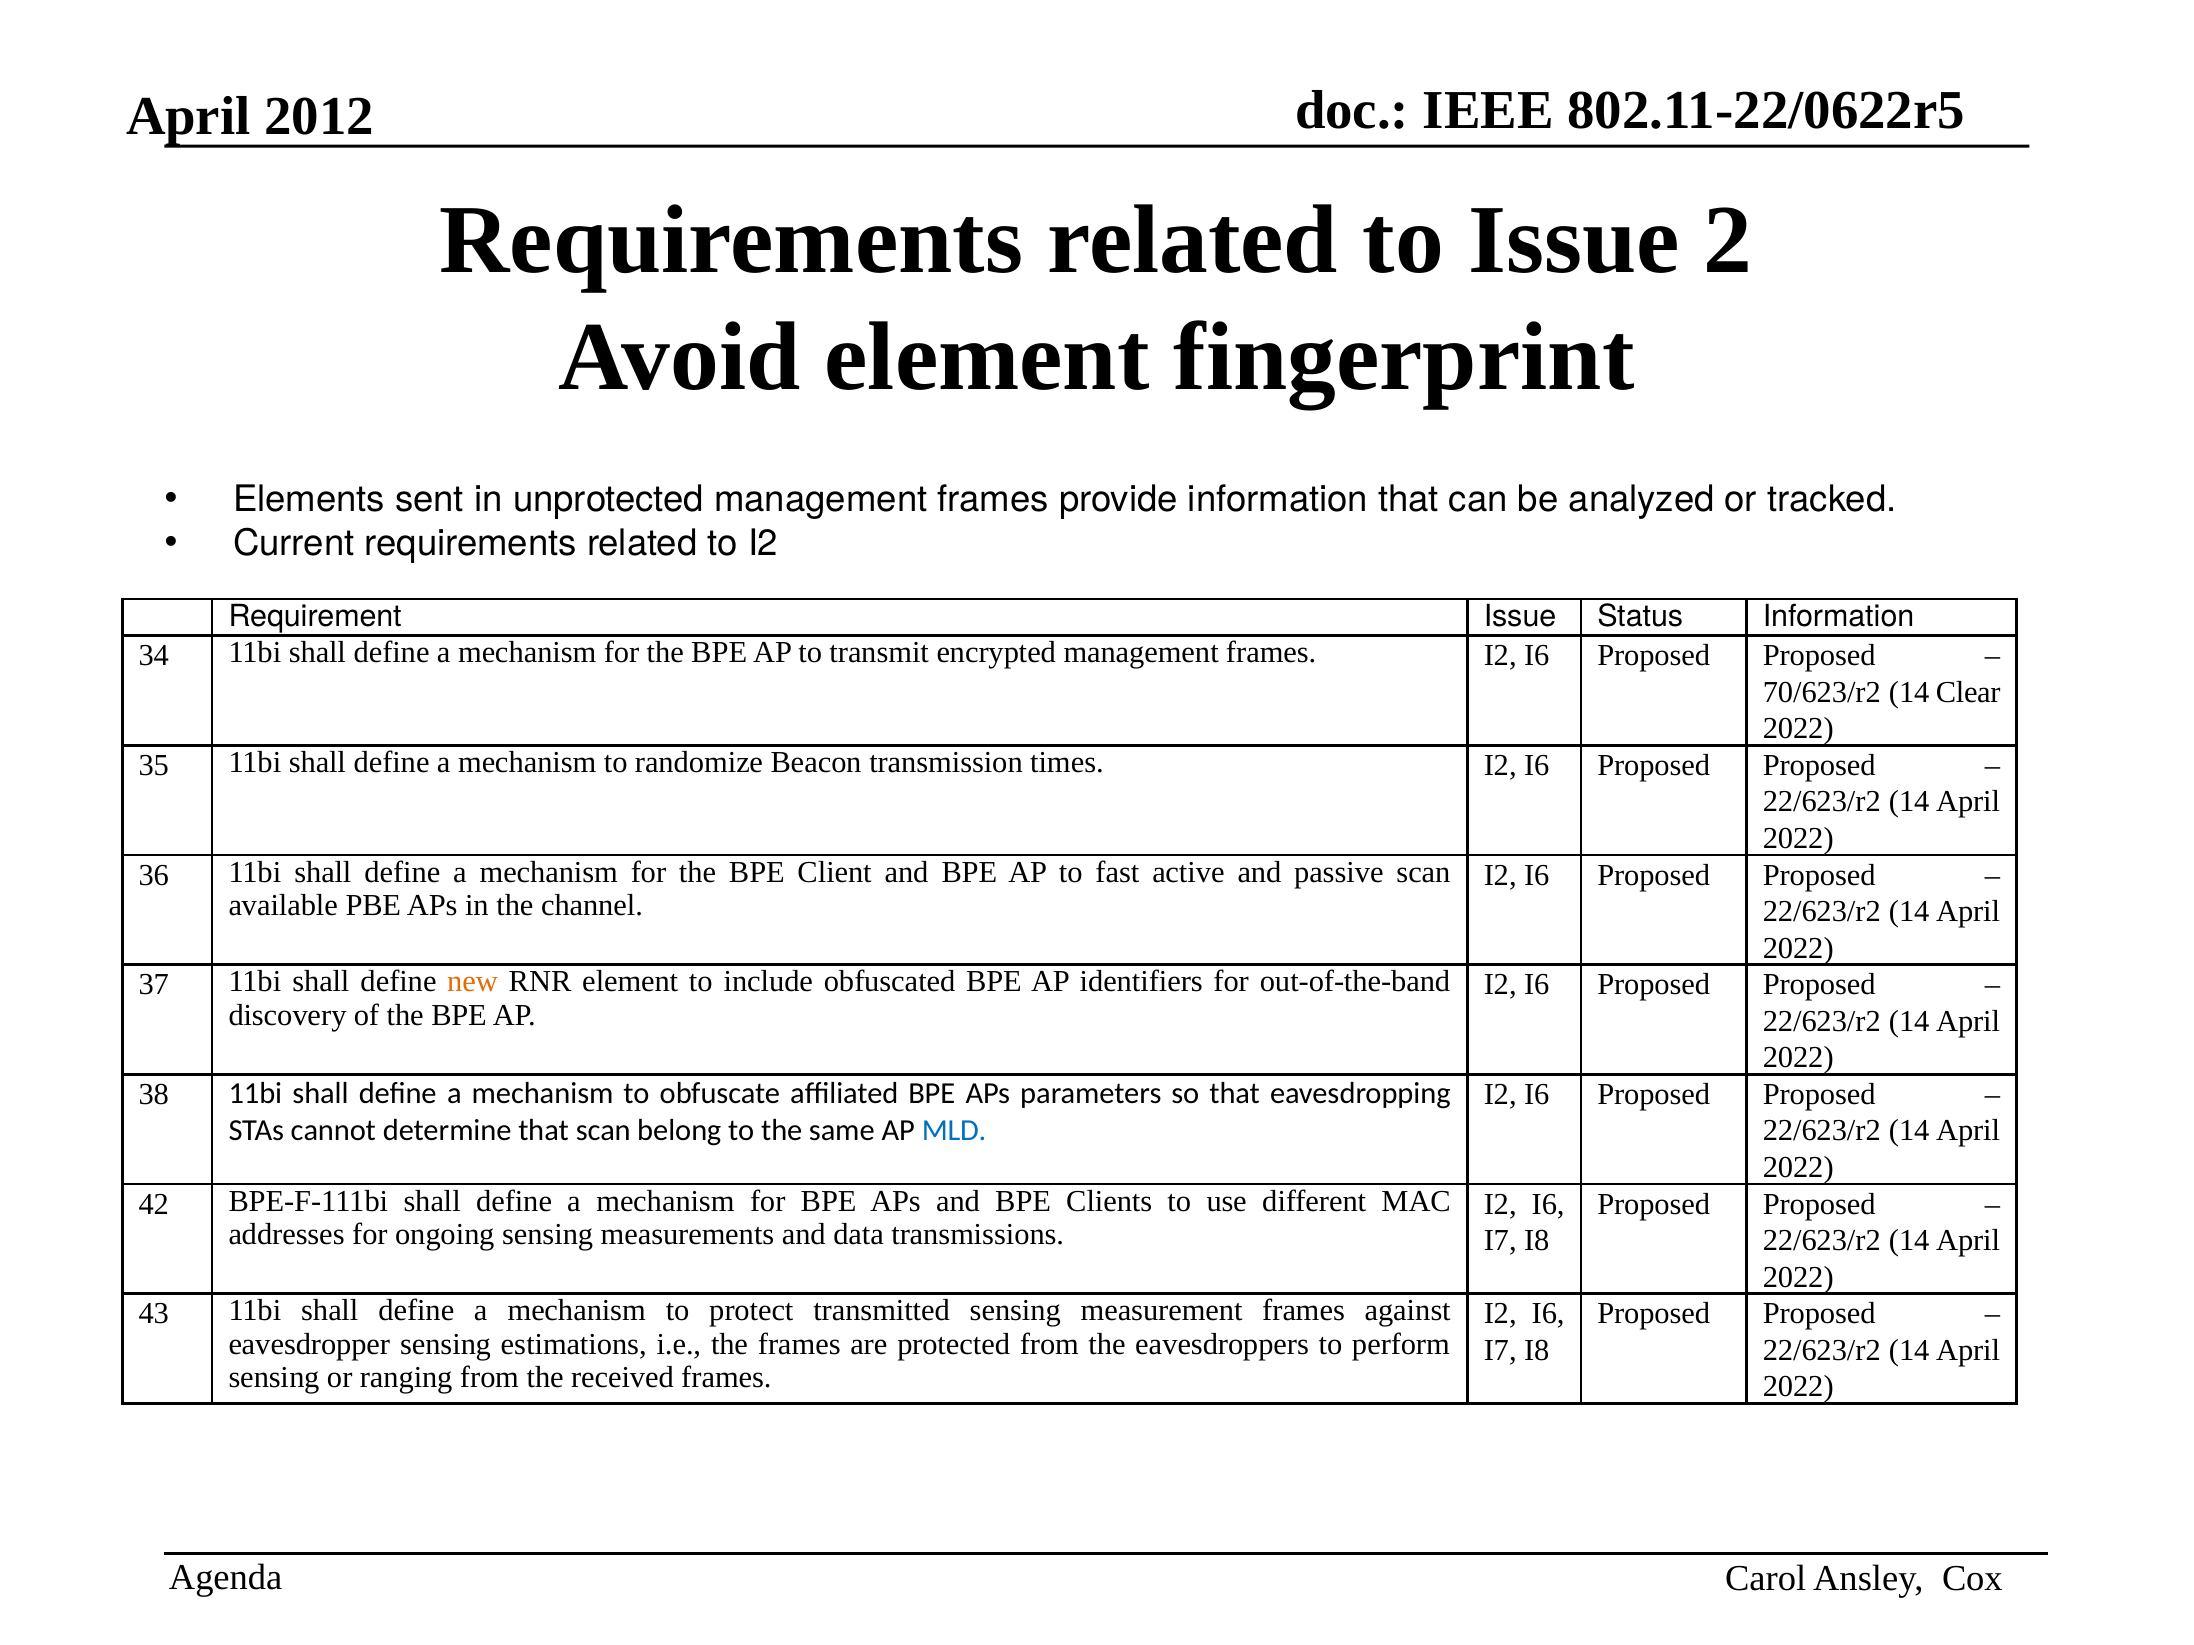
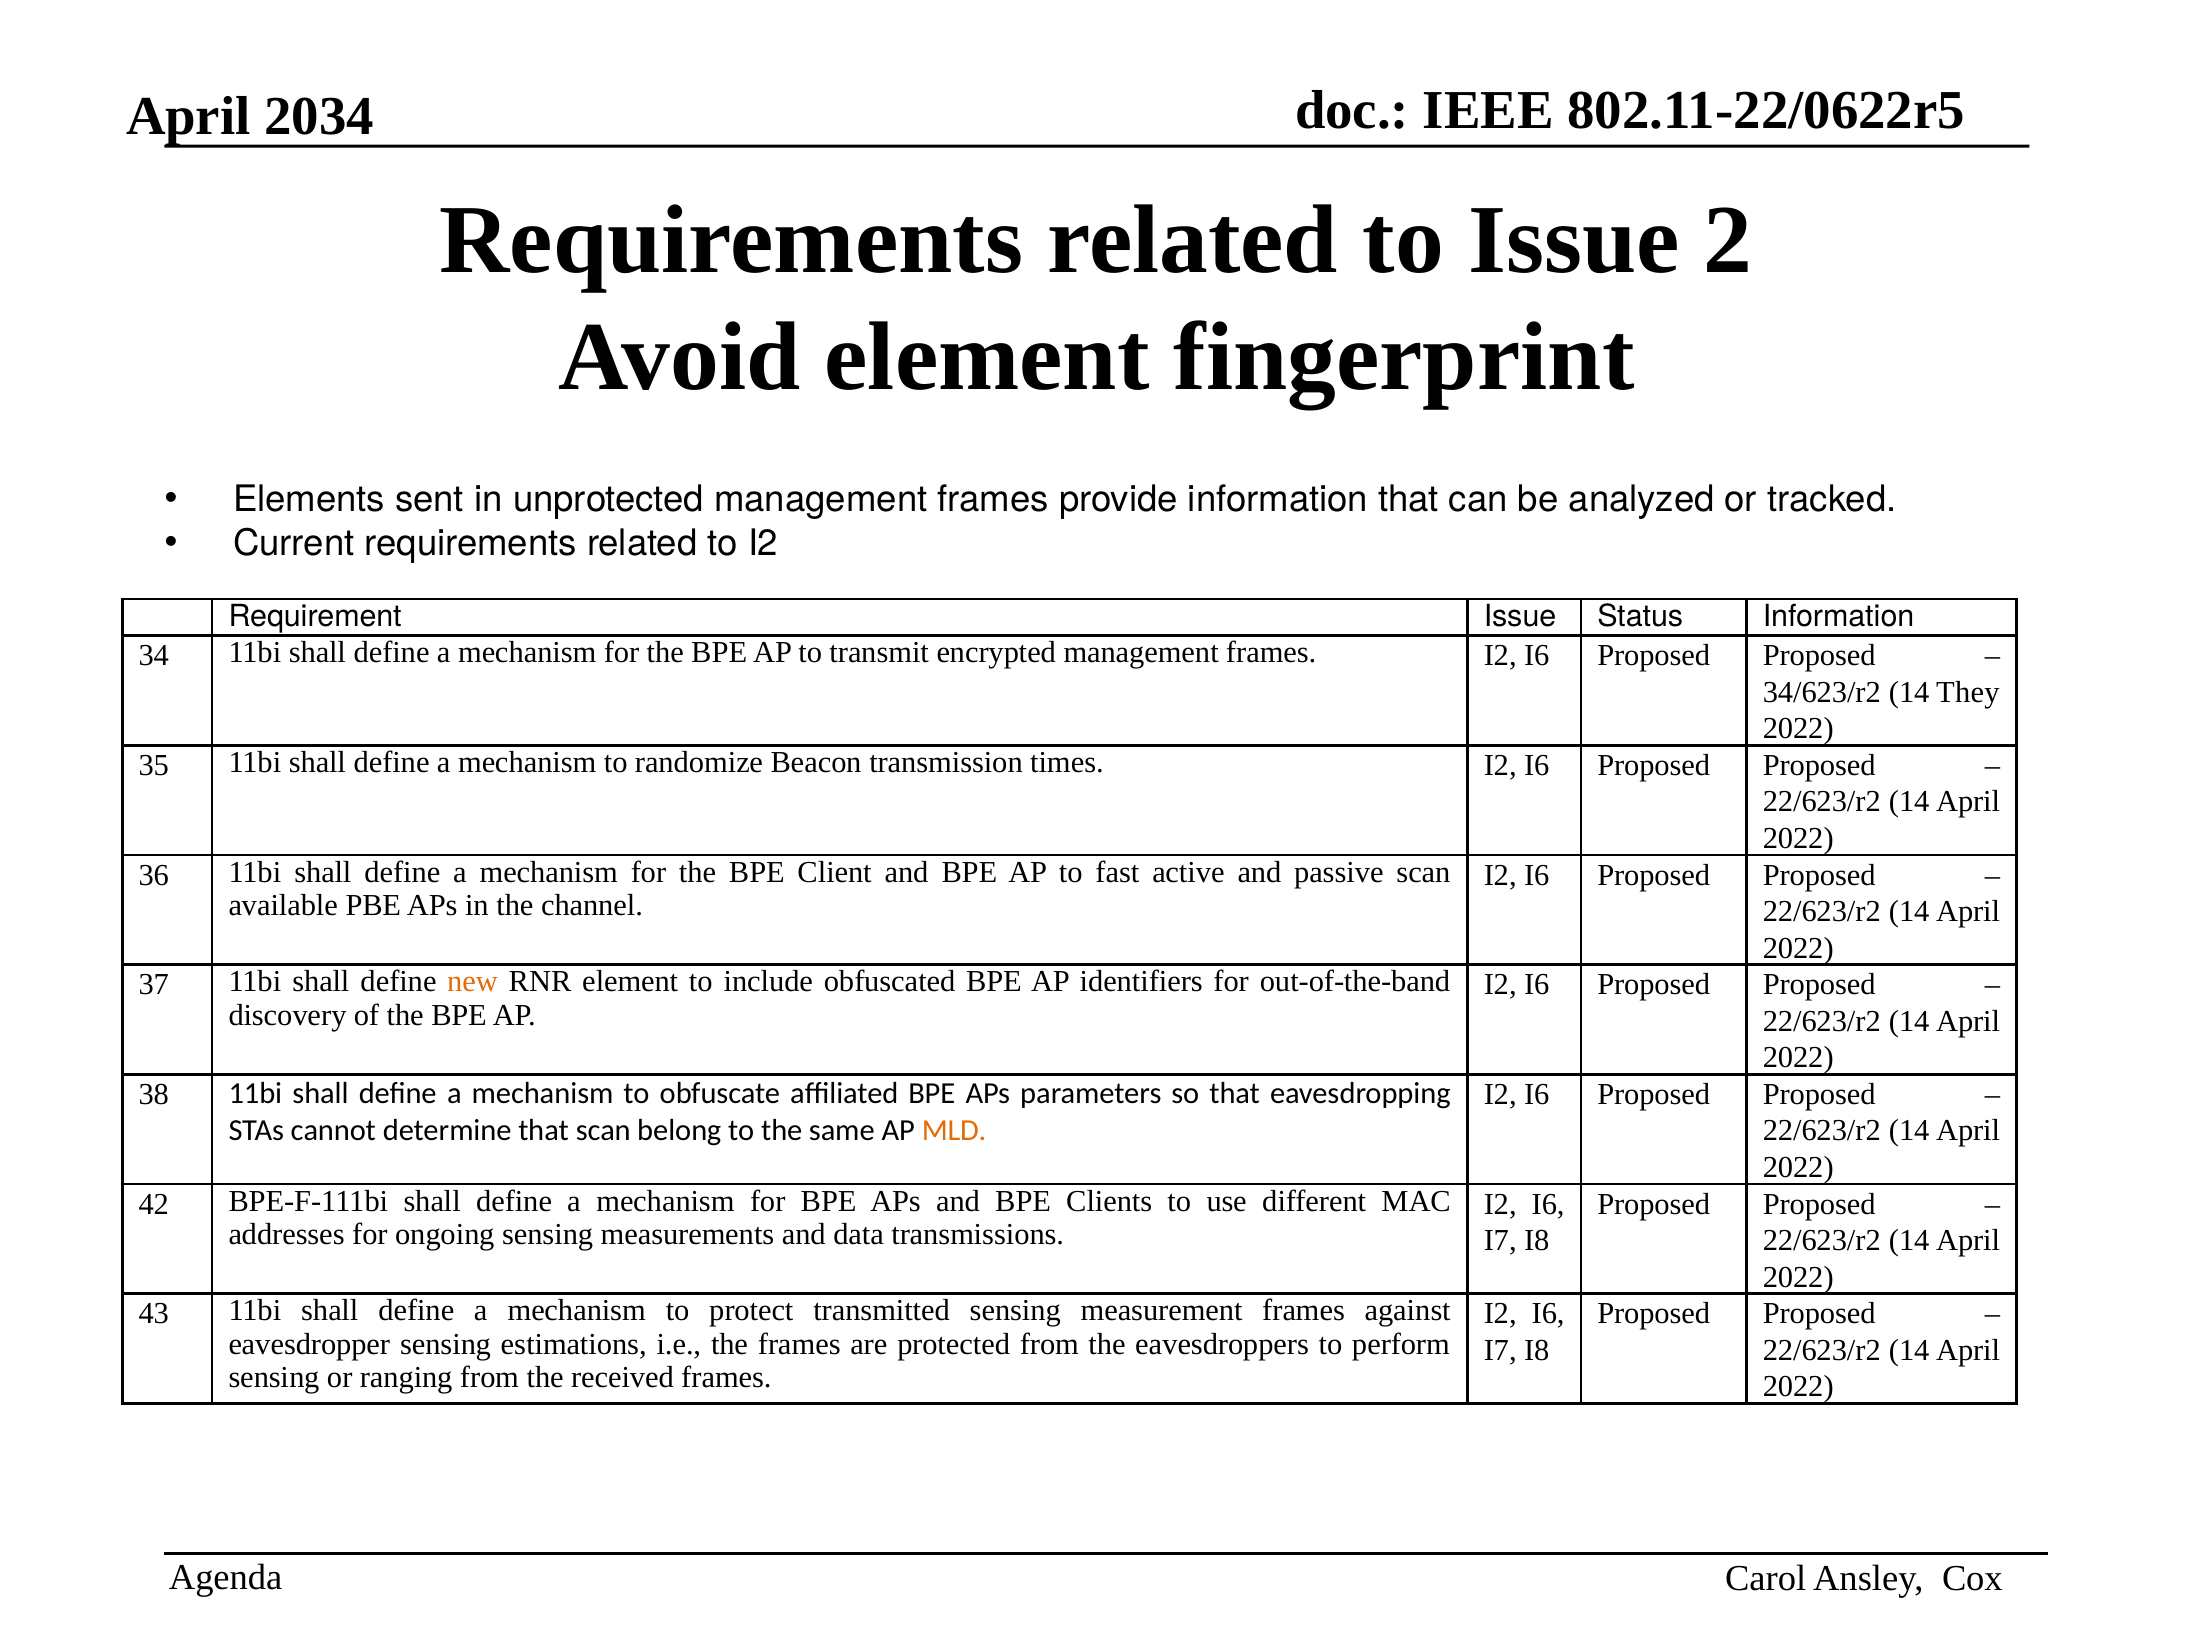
2012: 2012 -> 2034 (319, 117)
70/623/r2: 70/623/r2 -> 34/623/r2 (1822, 692)
Clear: Clear -> They (1968, 692)
MLD colour: blue -> orange (954, 1130)
